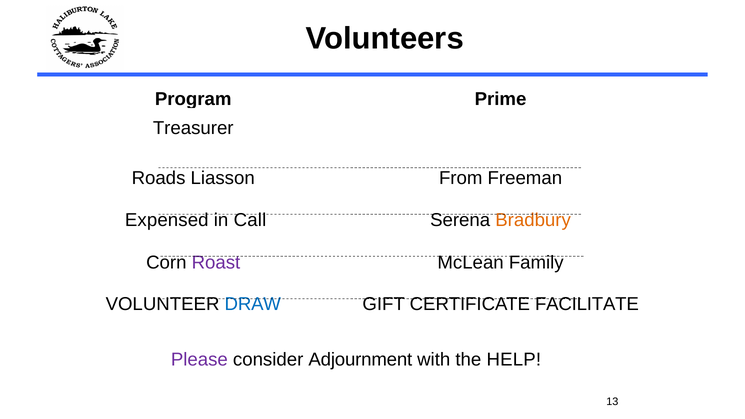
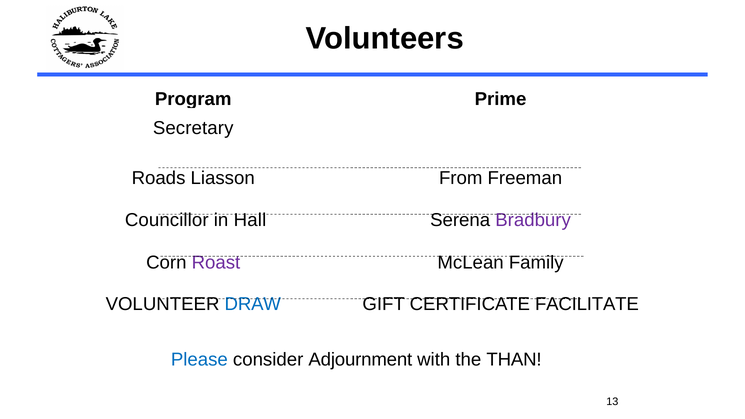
Treasurer: Treasurer -> Secretary (193, 128)
Expensed: Expensed -> Councillor (167, 220)
Call: Call -> Hall (250, 220)
Bradbury colour: orange -> purple (533, 220)
Please colour: purple -> blue (199, 360)
HELP: HELP -> THAN (514, 360)
